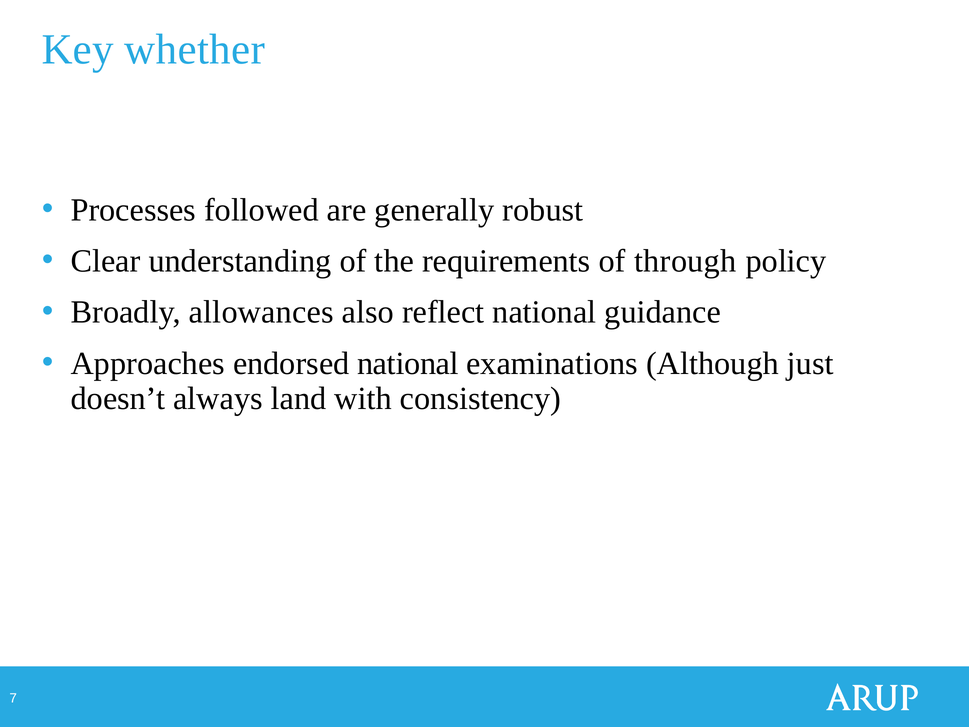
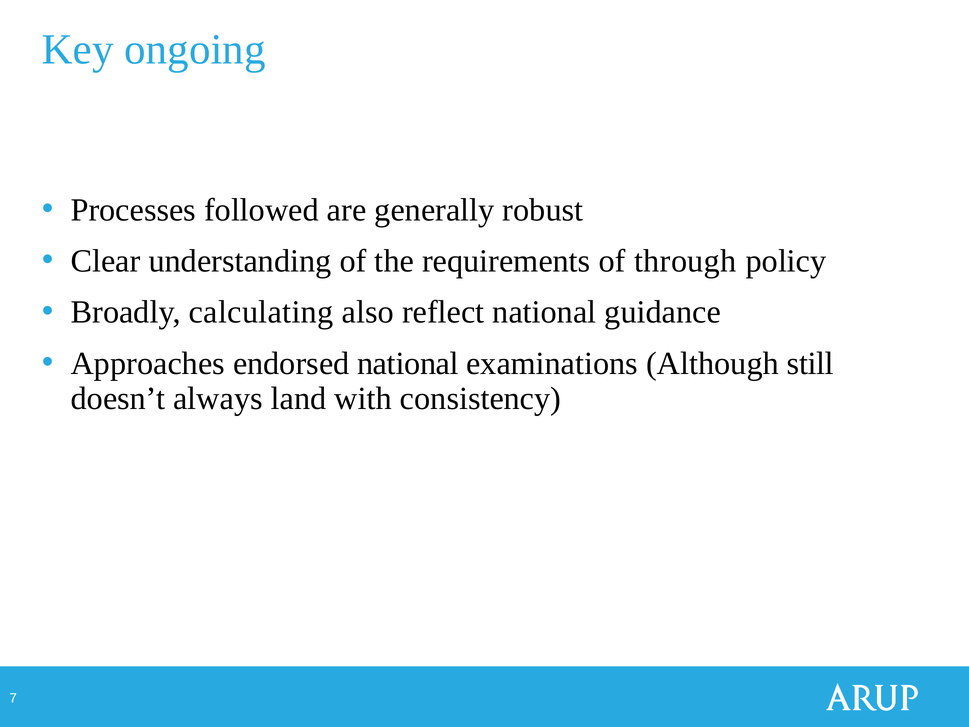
whether: whether -> ongoing (195, 50)
allowances: allowances -> calculating (261, 312)
just: just -> still (810, 363)
